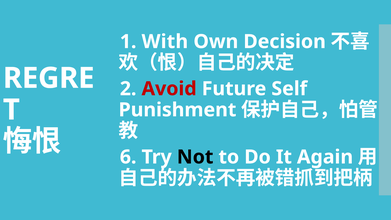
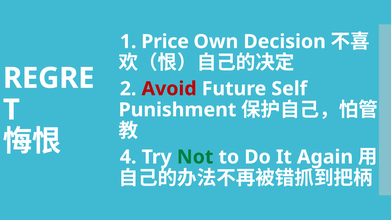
With: With -> Price (165, 42)
6: 6 -> 4 (128, 157)
Not colour: black -> green (195, 157)
